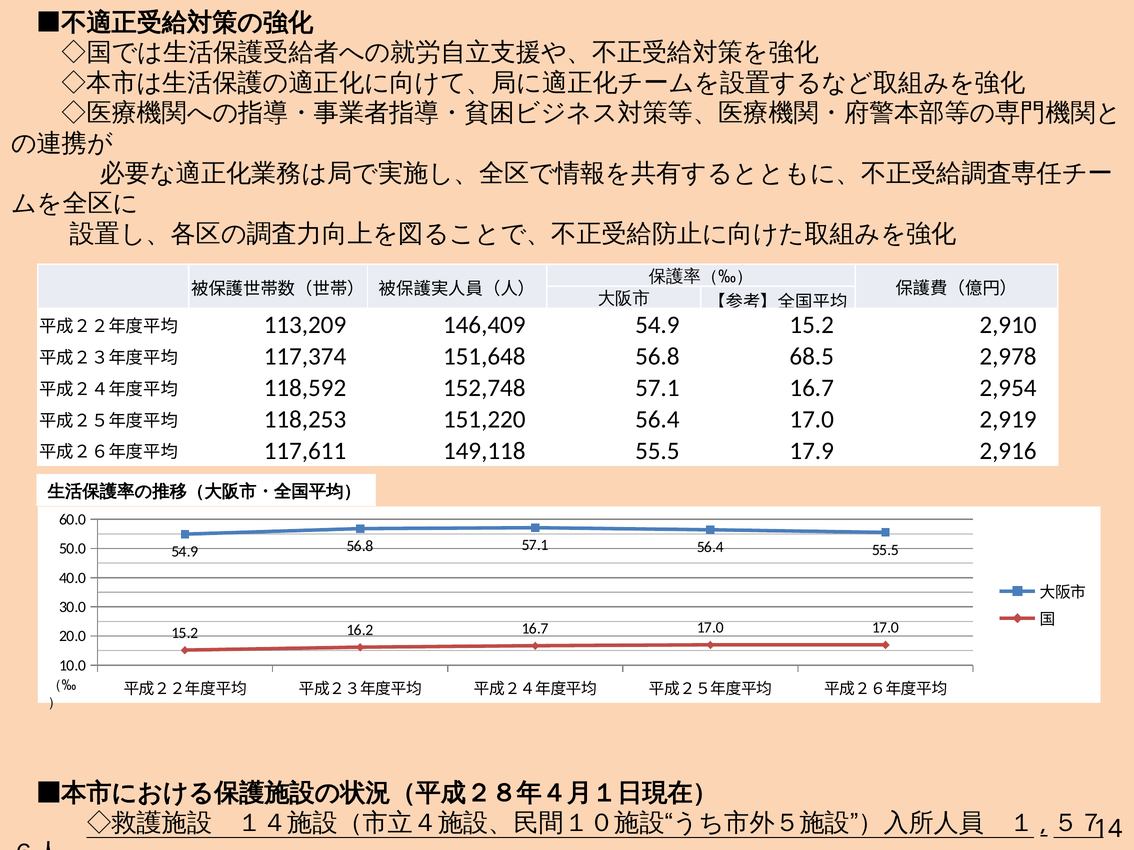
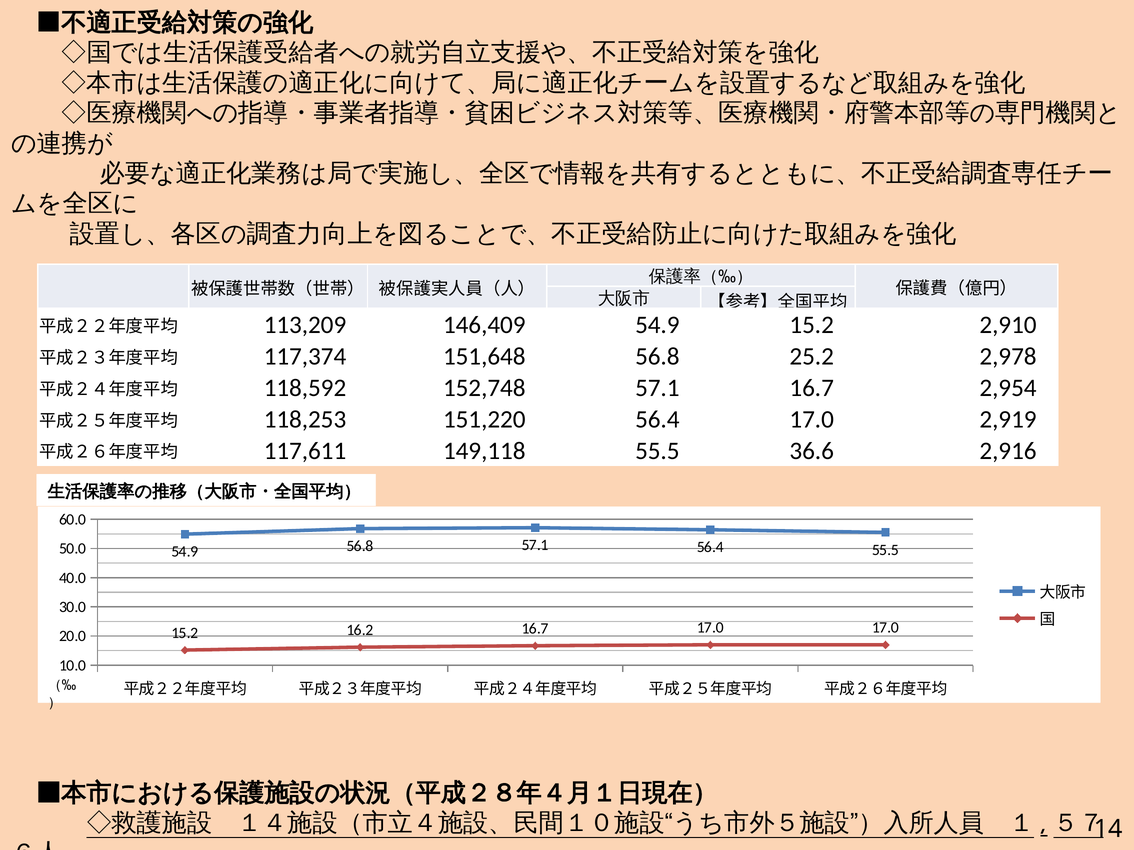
68.5: 68.5 -> 25.2 (812, 357)
17.9: 17.9 -> 36.6 (812, 451)
